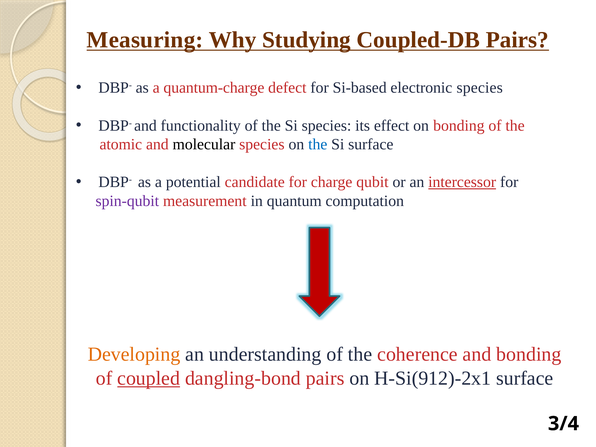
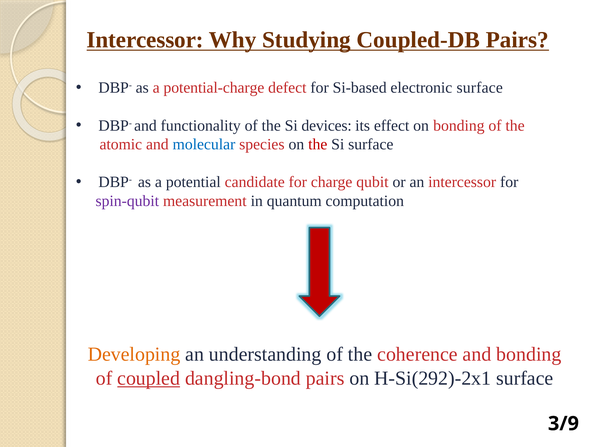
Measuring: Measuring -> Intercessor (145, 40)
quantum-charge: quantum-charge -> potential-charge (214, 88)
electronic species: species -> surface (480, 88)
Si species: species -> devices (327, 126)
molecular colour: black -> blue (204, 144)
the colour: blue -> red (318, 144)
intercessor underline: present -> none (462, 182)
H-Si(912)-2x1: H-Si(912)-2x1 -> H-Si(292)-2x1 (433, 378)
3/4: 3/4 -> 3/9 (563, 424)
